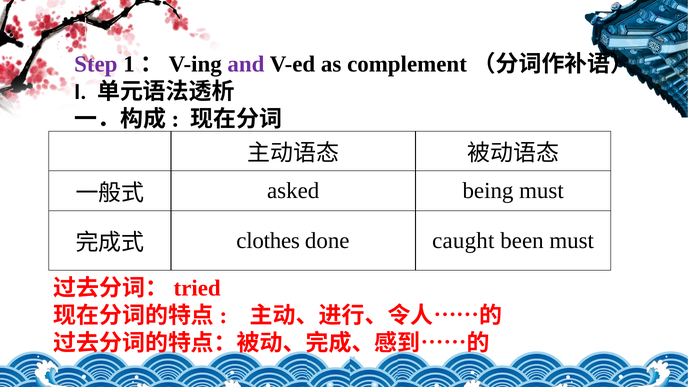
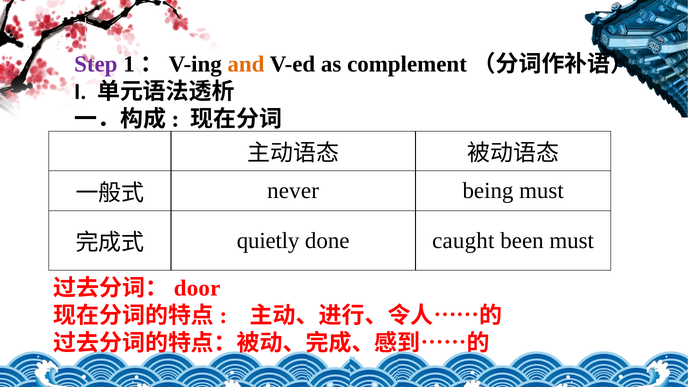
and colour: purple -> orange (246, 64)
asked: asked -> never (293, 191)
clothes: clothes -> quietly (268, 240)
tried: tried -> door (197, 288)
